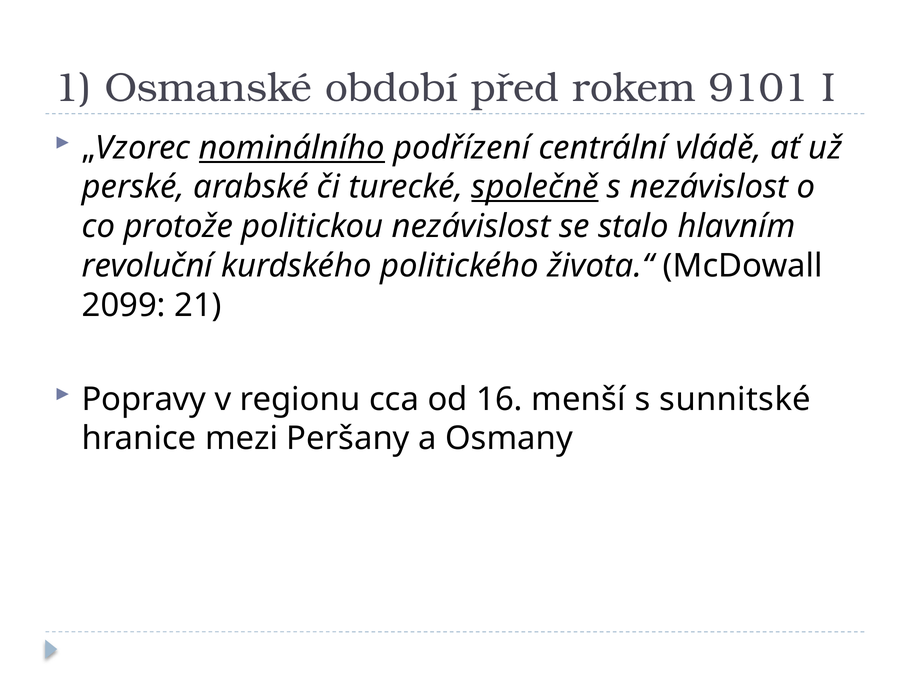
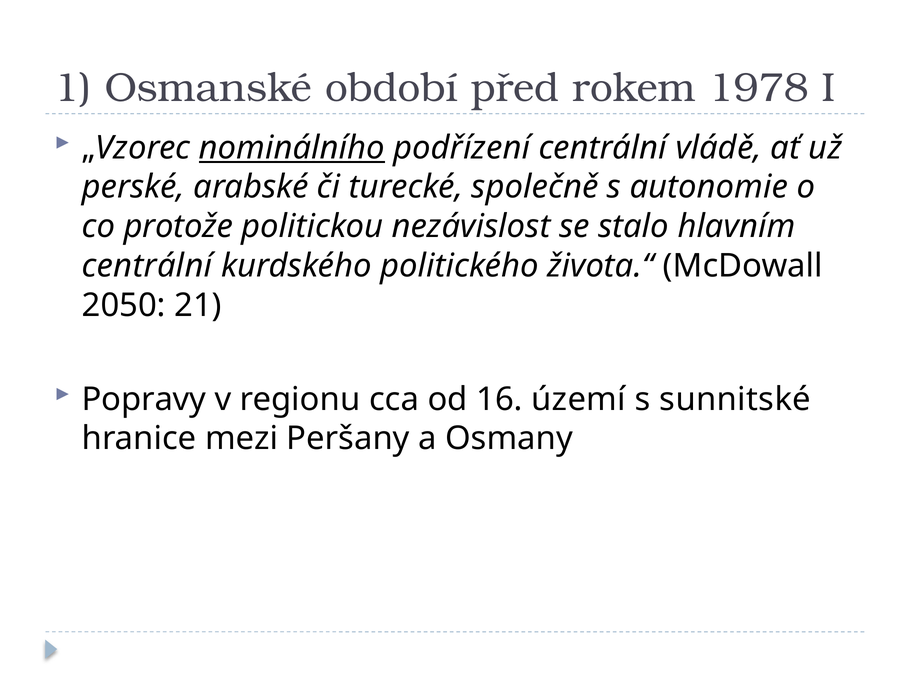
9101: 9101 -> 1978 (759, 88)
společně underline: present -> none (535, 187)
s nezávislost: nezávislost -> autonomie (709, 187)
revoluční: revoluční -> centrální (147, 266)
2099: 2099 -> 2050 (124, 305)
menší: menší -> území (579, 399)
